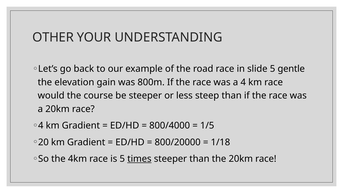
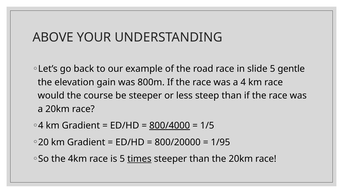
OTHER: OTHER -> ABOVE (53, 37)
800/4000 underline: none -> present (170, 126)
1/18: 1/18 -> 1/95 (220, 142)
